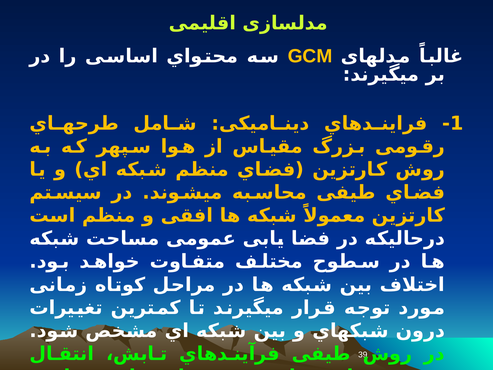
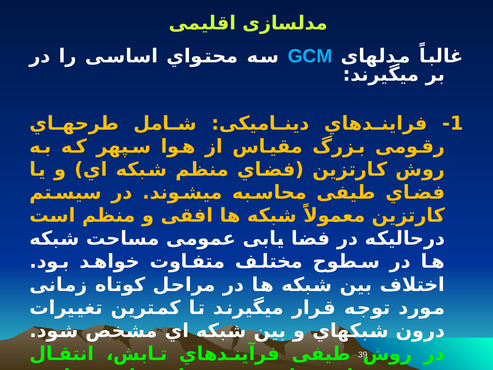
GCM colour: yellow -> light blue (310, 56)
